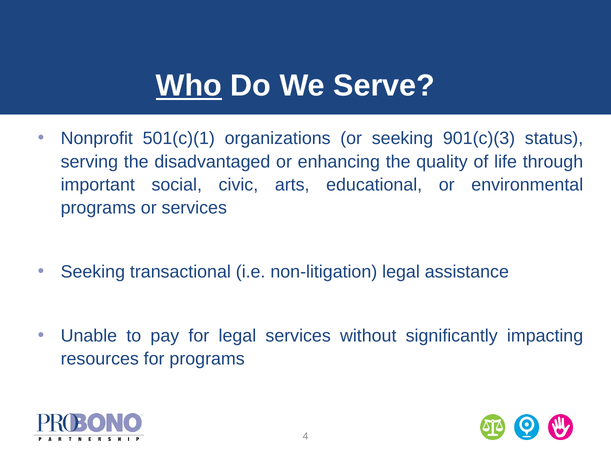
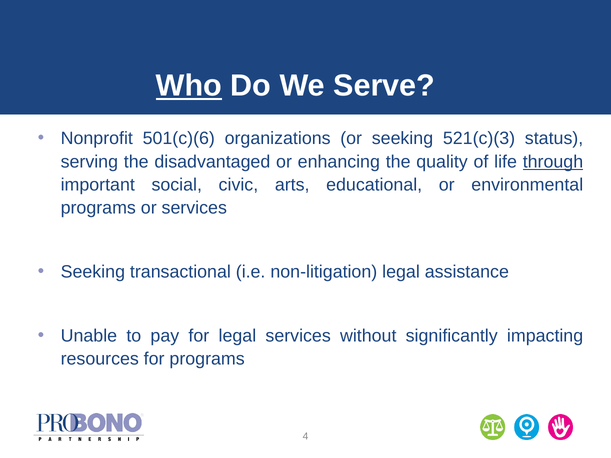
501(c)(1: 501(c)(1 -> 501(c)(6 (179, 139)
901(c)(3: 901(c)(3 -> 521(c)(3 (479, 139)
through underline: none -> present (553, 162)
